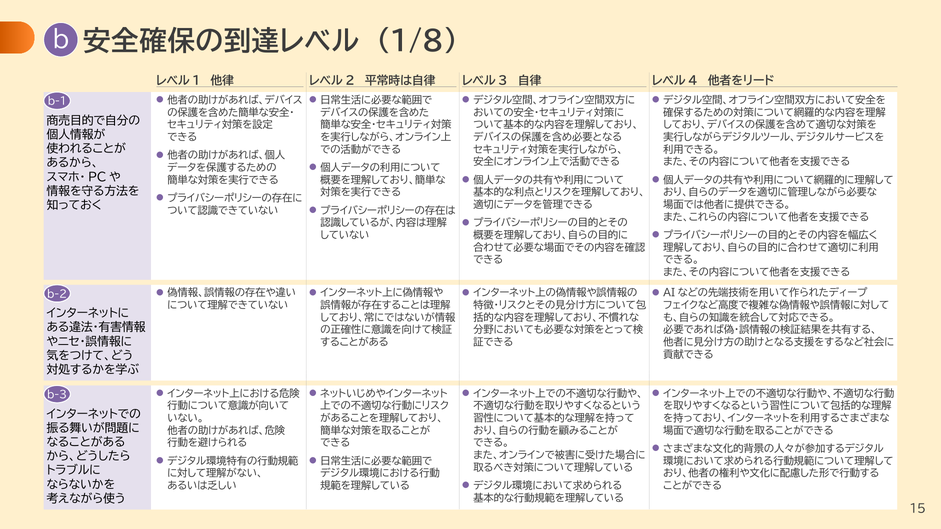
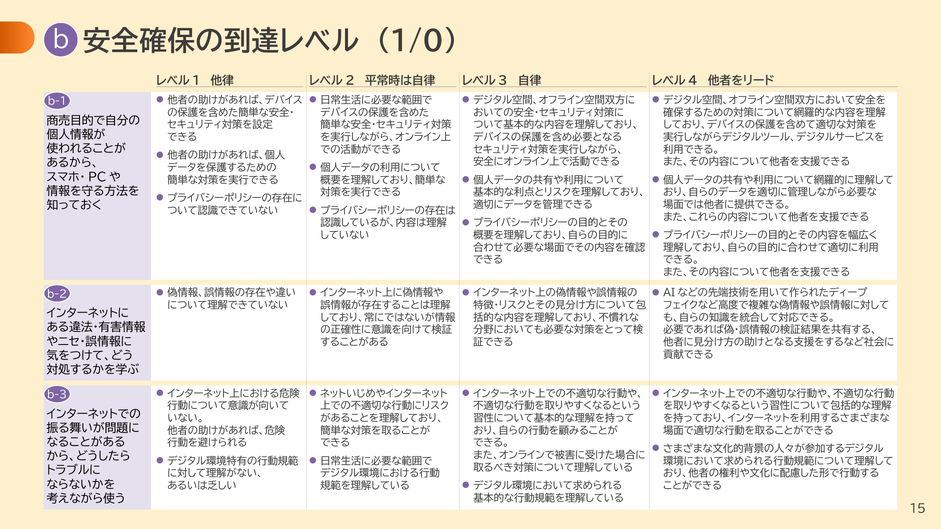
1/8: 1/8 -> 1/0 (417, 42)
